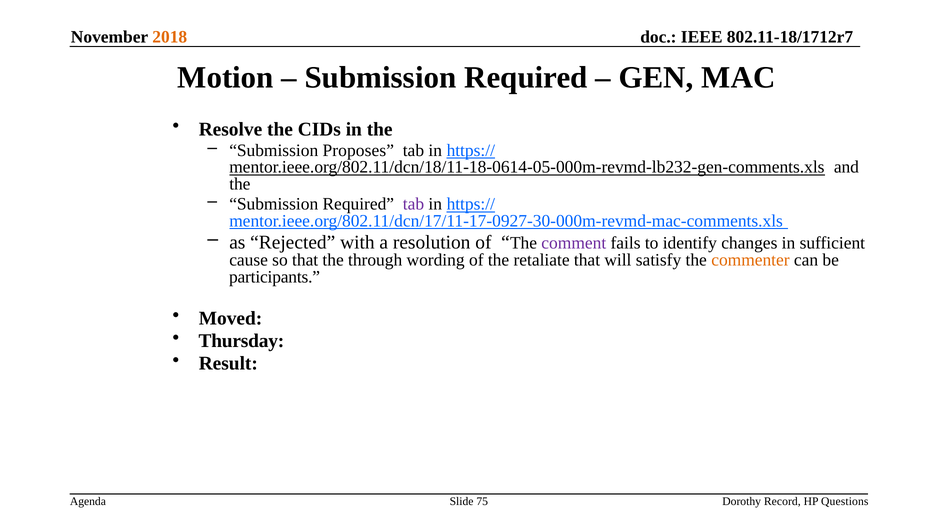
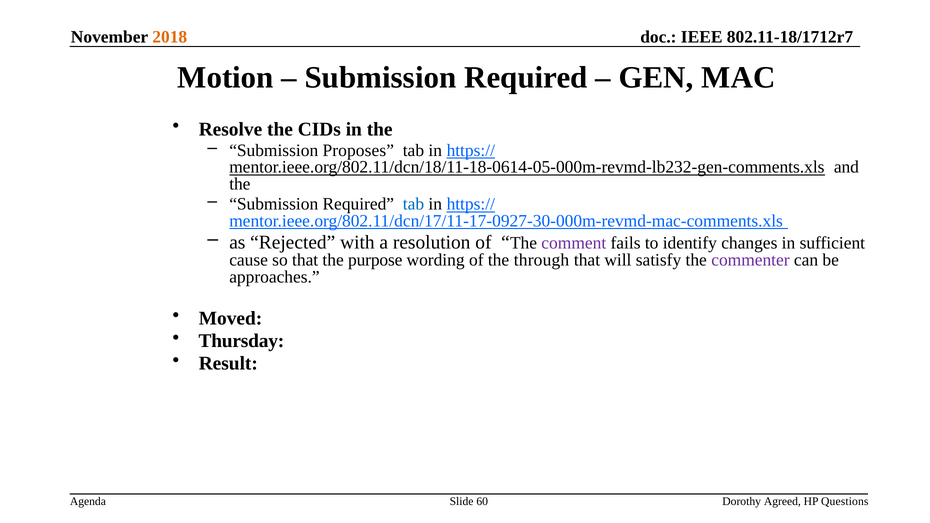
tab colour: purple -> blue (413, 204)
through: through -> purpose (375, 260)
retaliate: retaliate -> through (541, 260)
commenter colour: orange -> purple (750, 260)
participants: participants -> approaches (274, 277)
75: 75 -> 60 (482, 502)
Record: Record -> Agreed (782, 502)
